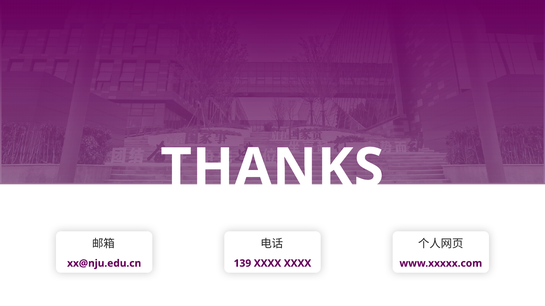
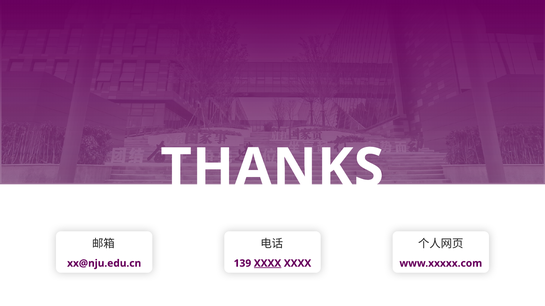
XXXX underline: none -> present (268, 264)
